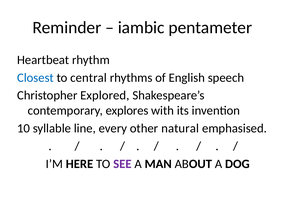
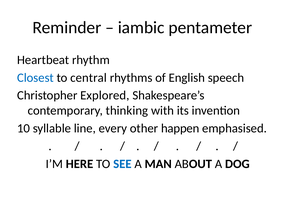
explores: explores -> thinking (127, 110)
natural: natural -> happen (180, 128)
SEE colour: purple -> blue (122, 164)
